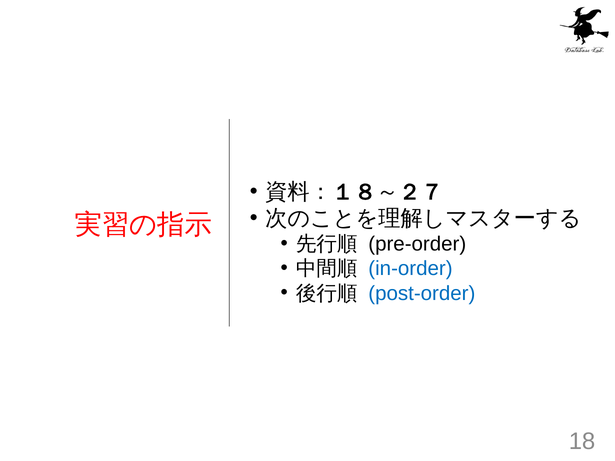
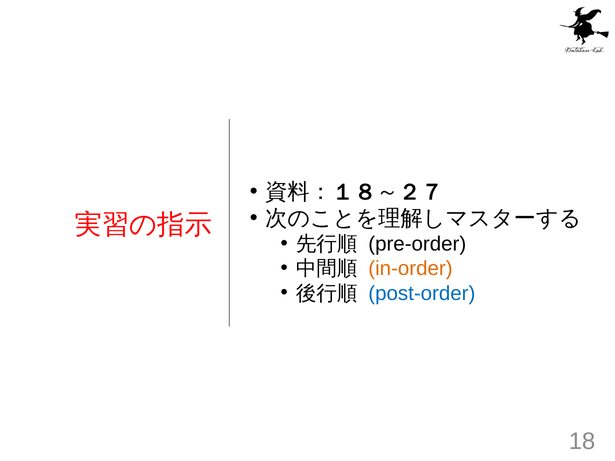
in-order colour: blue -> orange (410, 269)
